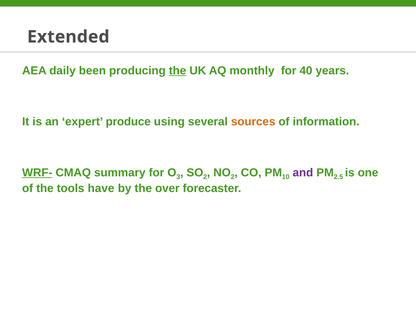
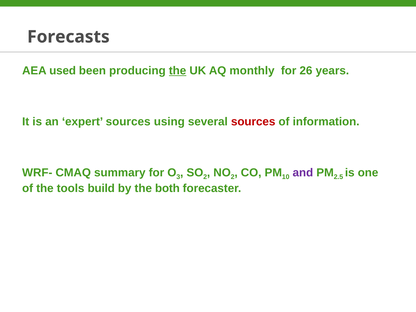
Extended: Extended -> Forecasts (68, 37)
daily: daily -> used (63, 71)
40: 40 -> 26 (306, 71)
expert produce: produce -> sources (128, 122)
sources colour: orange -> red (253, 122)
WRF- underline: present -> none (37, 173)
have: have -> build (101, 188)
over: over -> both (167, 188)
